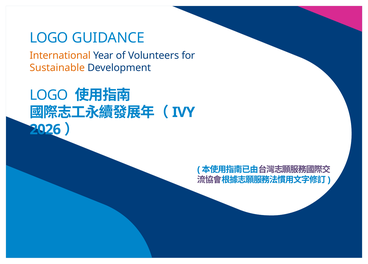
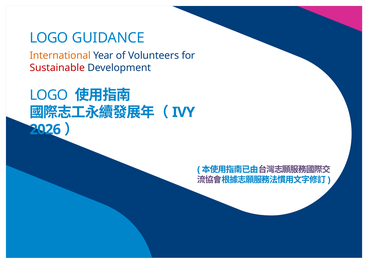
Sustainable colour: orange -> red (57, 68)
